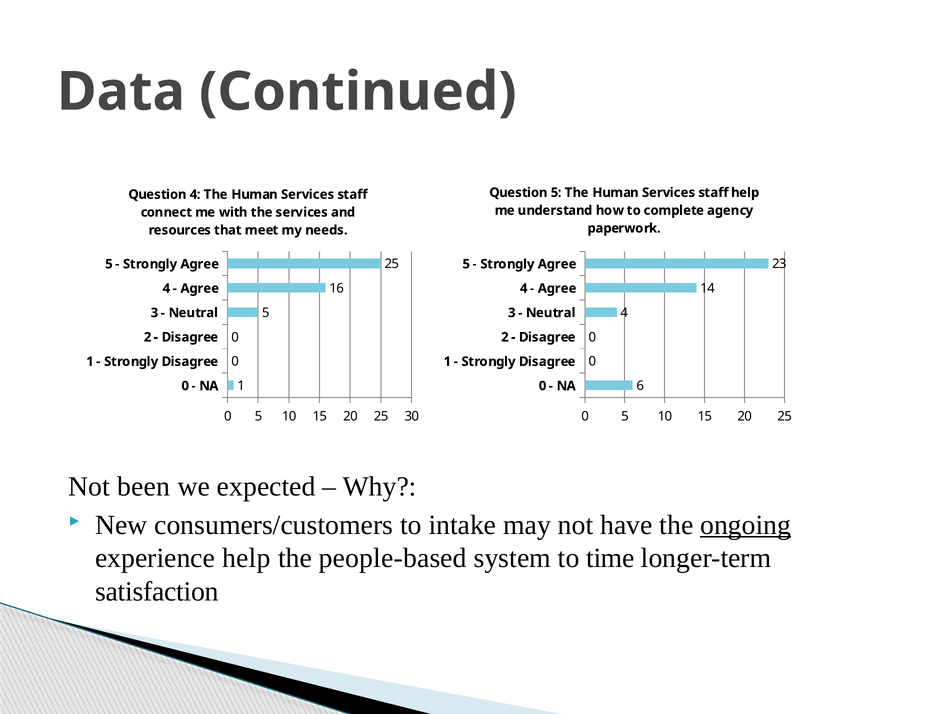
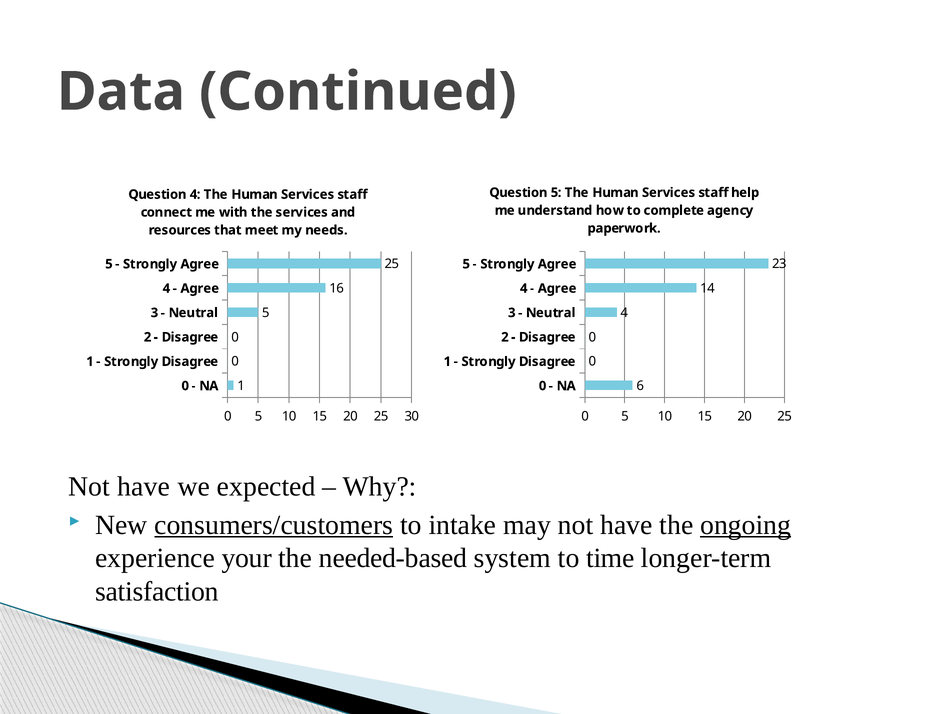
been: been -> have (144, 486)
consumers/customers underline: none -> present (274, 525)
experience help: help -> your (247, 558)
people-based: people-based -> needed-based (393, 558)
